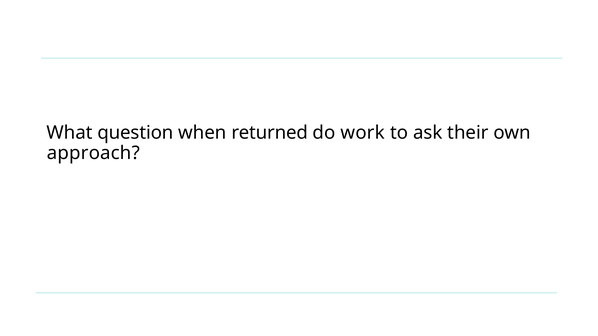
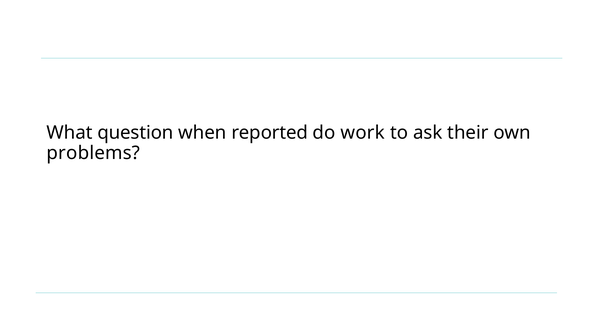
returned: returned -> reported (270, 133)
approach: approach -> problems (93, 153)
